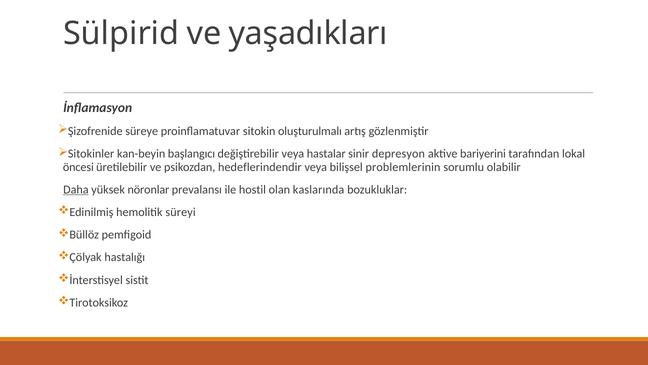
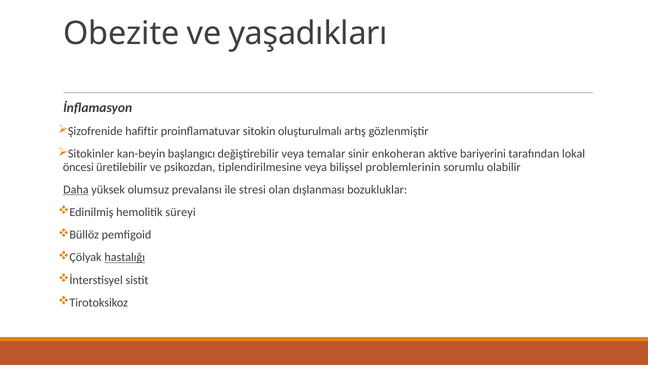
Sülpirid: Sülpirid -> Obezite (121, 34)
süreye: süreye -> hafiftir (142, 131)
hastalar: hastalar -> temalar (326, 154)
depresyon: depresyon -> enkoheran (399, 154)
hedeflerindendir: hedeflerindendir -> tiplendirilmesine (260, 167)
nöronlar: nöronlar -> olumsuz (148, 189)
hostil: hostil -> stresi (252, 189)
kaslarında: kaslarında -> dışlanması (319, 189)
hastalığı underline: none -> present (125, 257)
